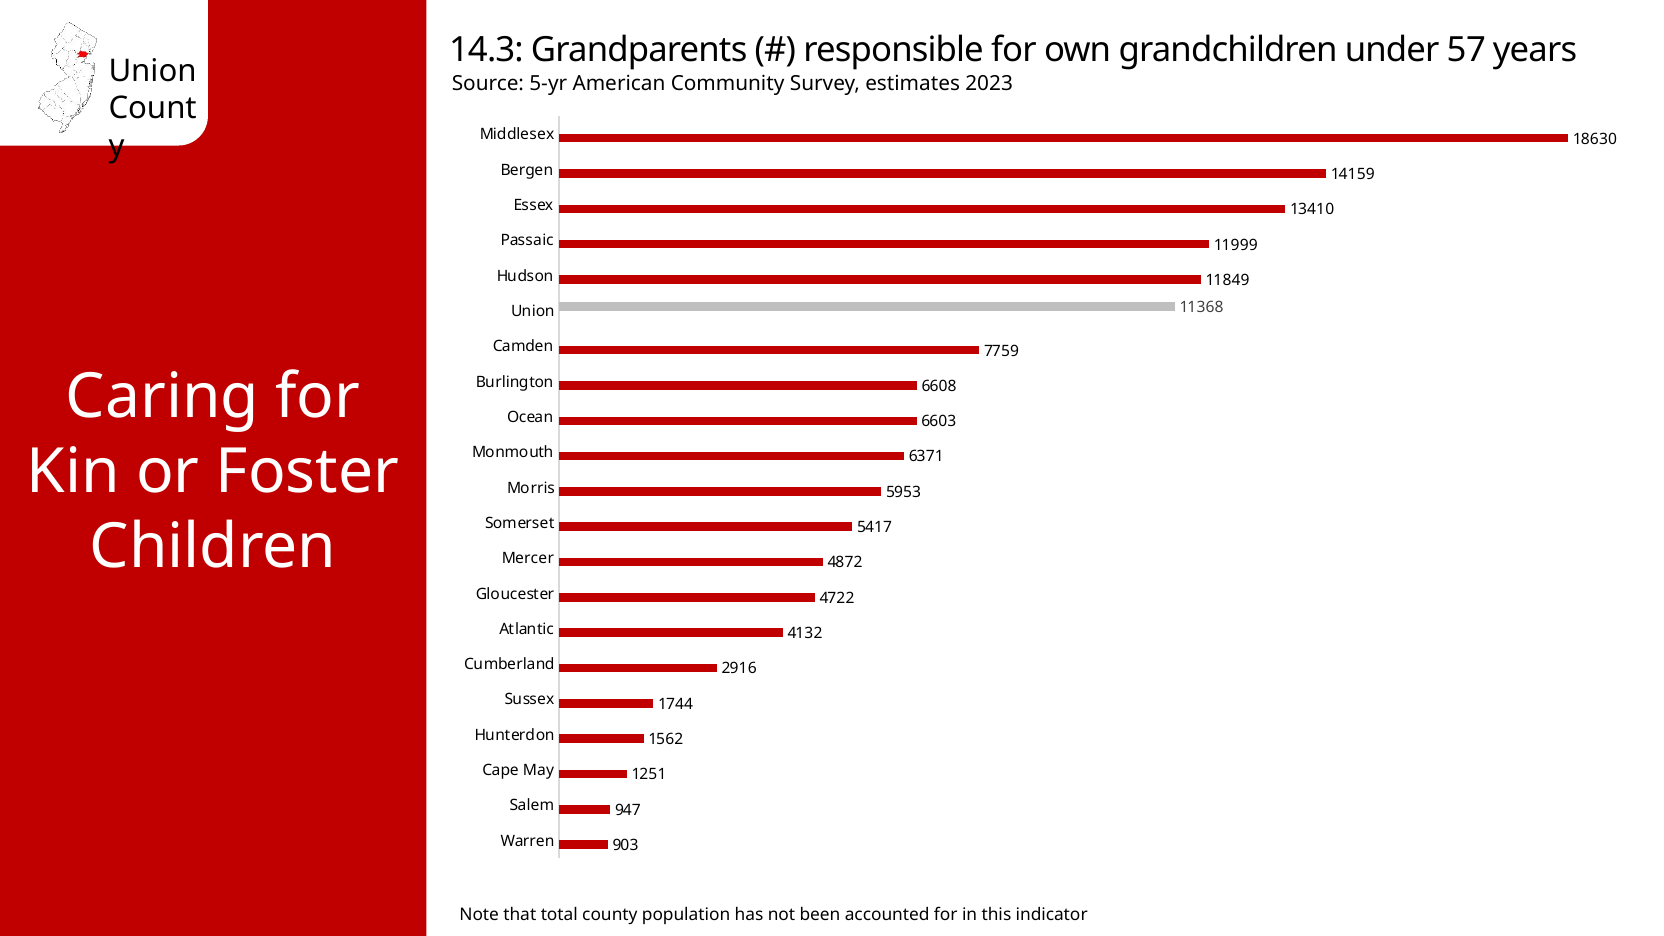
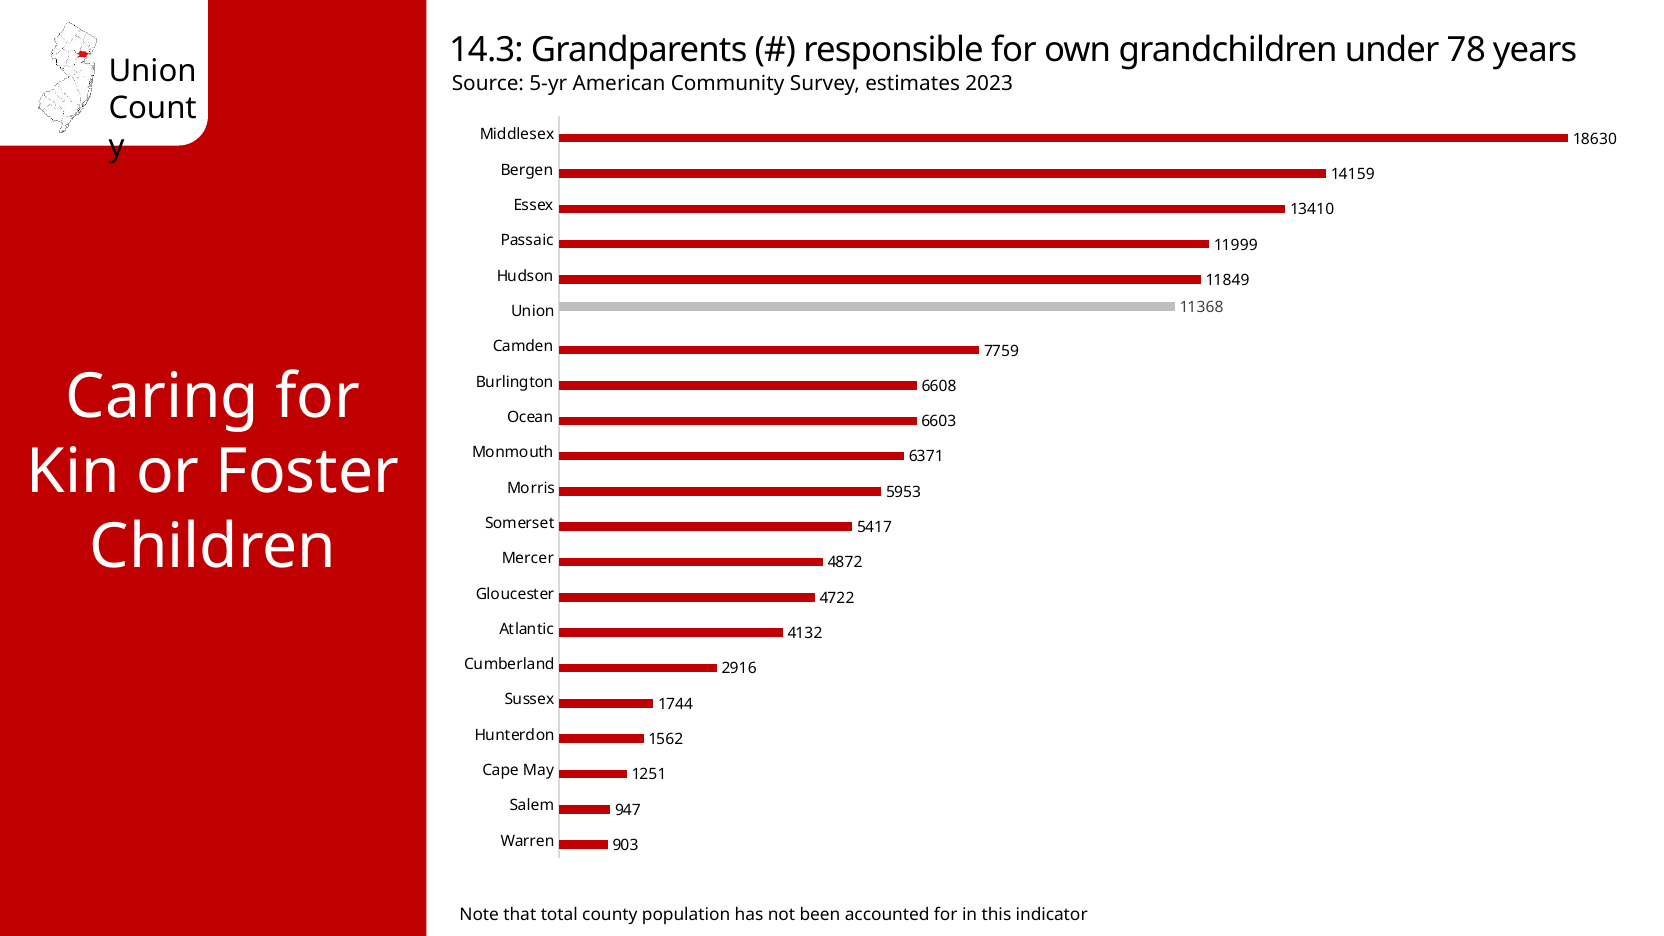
57: 57 -> 78 (1466, 50)
